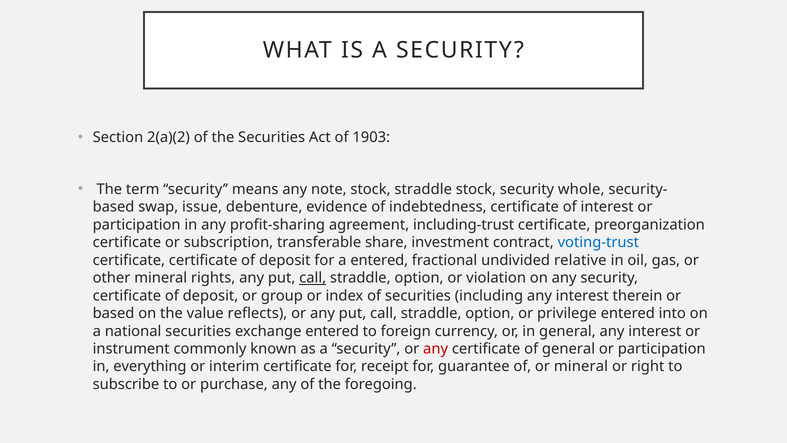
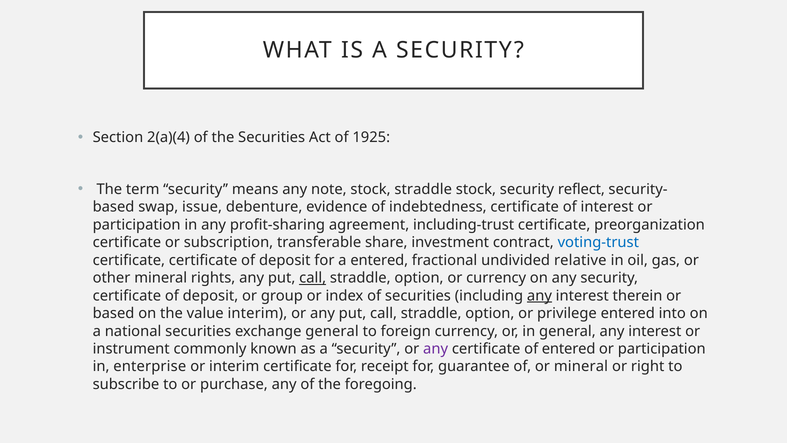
2(a)(2: 2(a)(2 -> 2(a)(4 (168, 137)
1903: 1903 -> 1925 (371, 137)
whole: whole -> reflect (581, 189)
or violation: violation -> currency (496, 278)
any underline: none -> present (539, 296)
value reflects: reflects -> interim (257, 313)
exchange entered: entered -> general (332, 331)
any colour: red -> purple (436, 349)
of general: general -> entered (569, 349)
everything: everything -> enterprise (150, 366)
